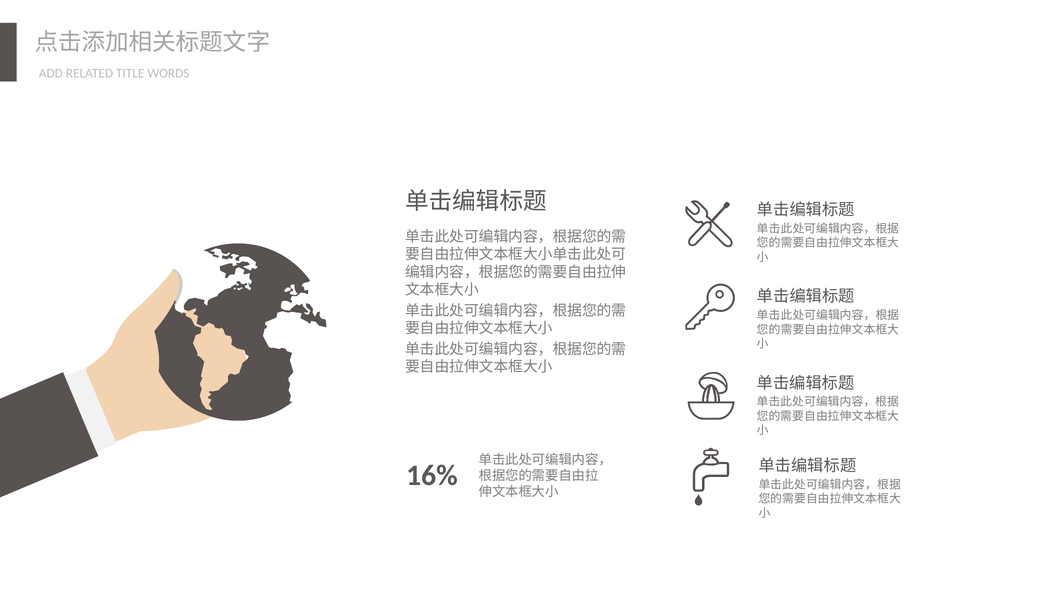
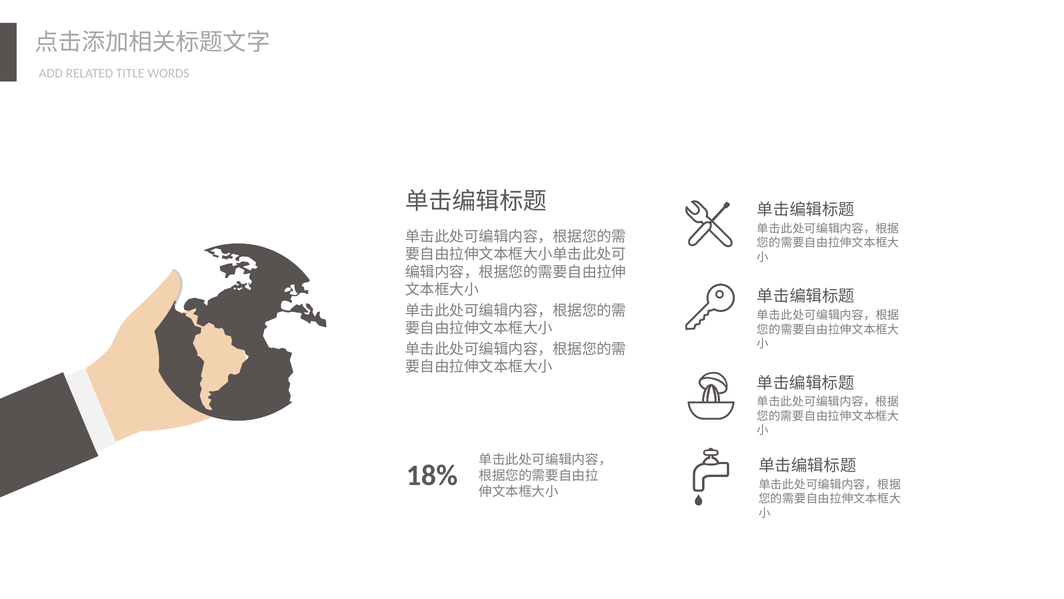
16%: 16% -> 18% (432, 475)
